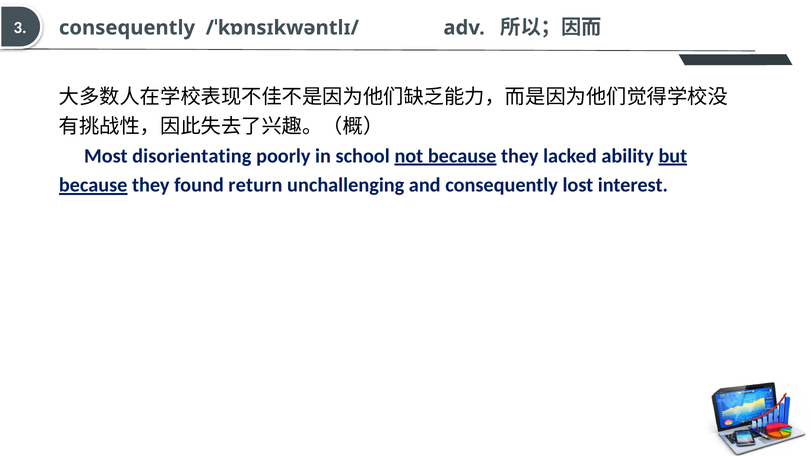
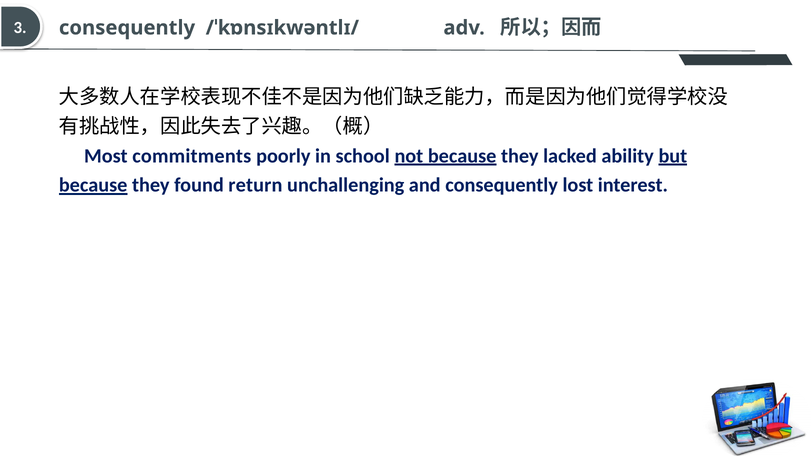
disorientating: disorientating -> commitments (192, 156)
